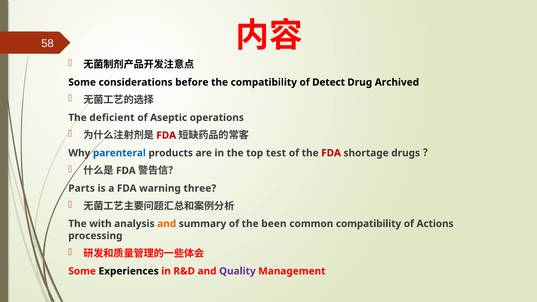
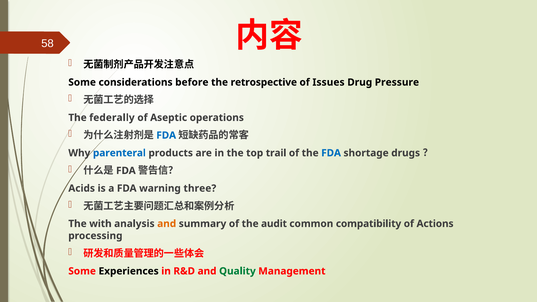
the compatibility: compatibility -> retrospective (264, 82)
Detect: Detect -> Issues (328, 82)
Archived: Archived -> Pressure (397, 82)
deficient: deficient -> federally (112, 118)
FDA colour: red -> blue (166, 135)
test: test -> trail (276, 153)
FDA colour: red -> blue (331, 153)
Parts: Parts -> Acids (82, 188)
been: been -> audit (274, 224)
Quality colour: purple -> green (237, 271)
